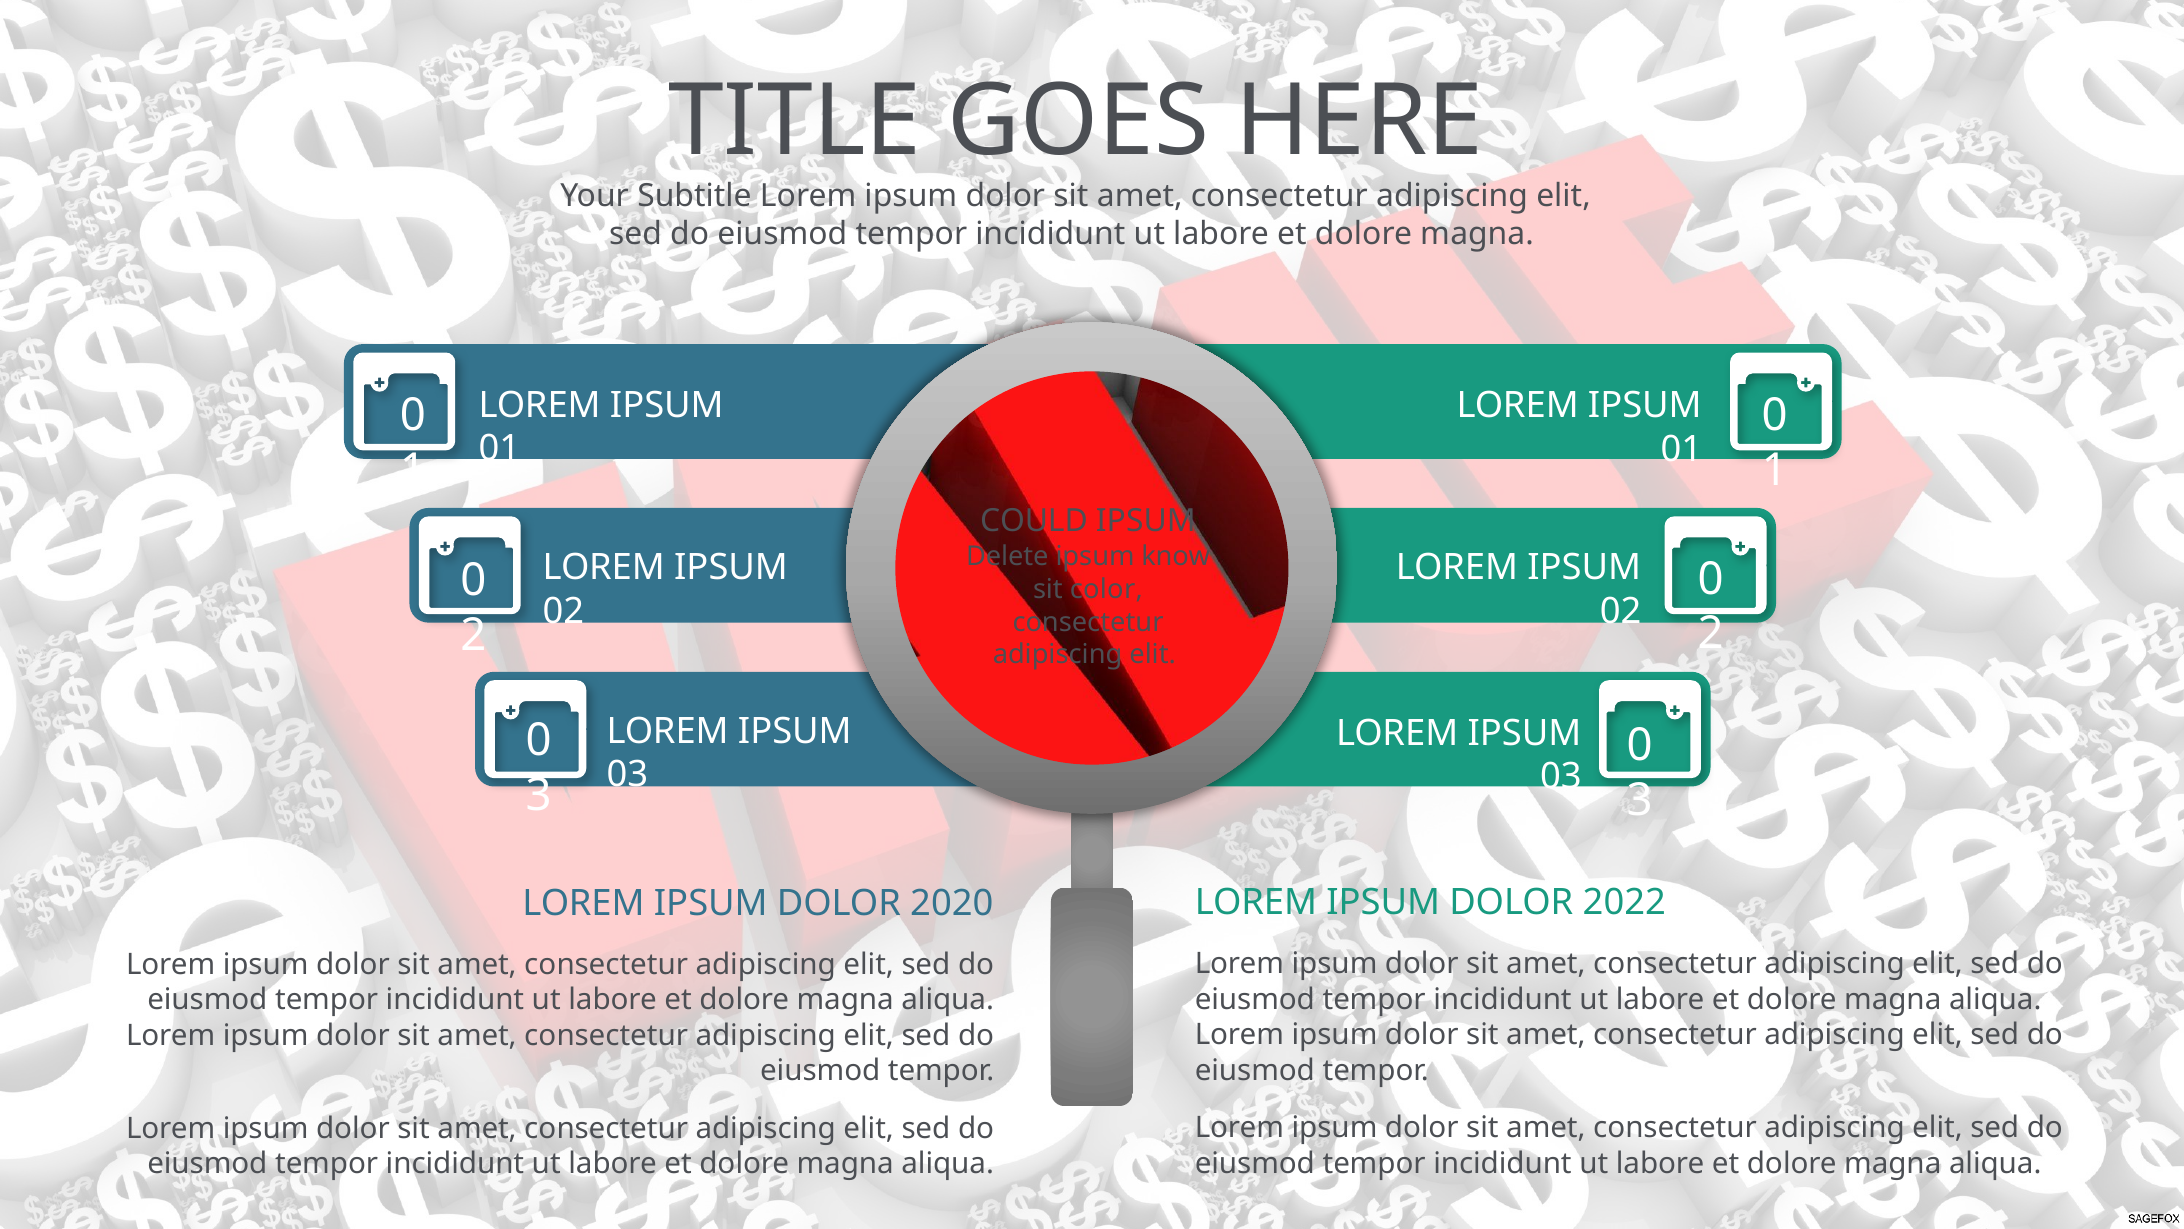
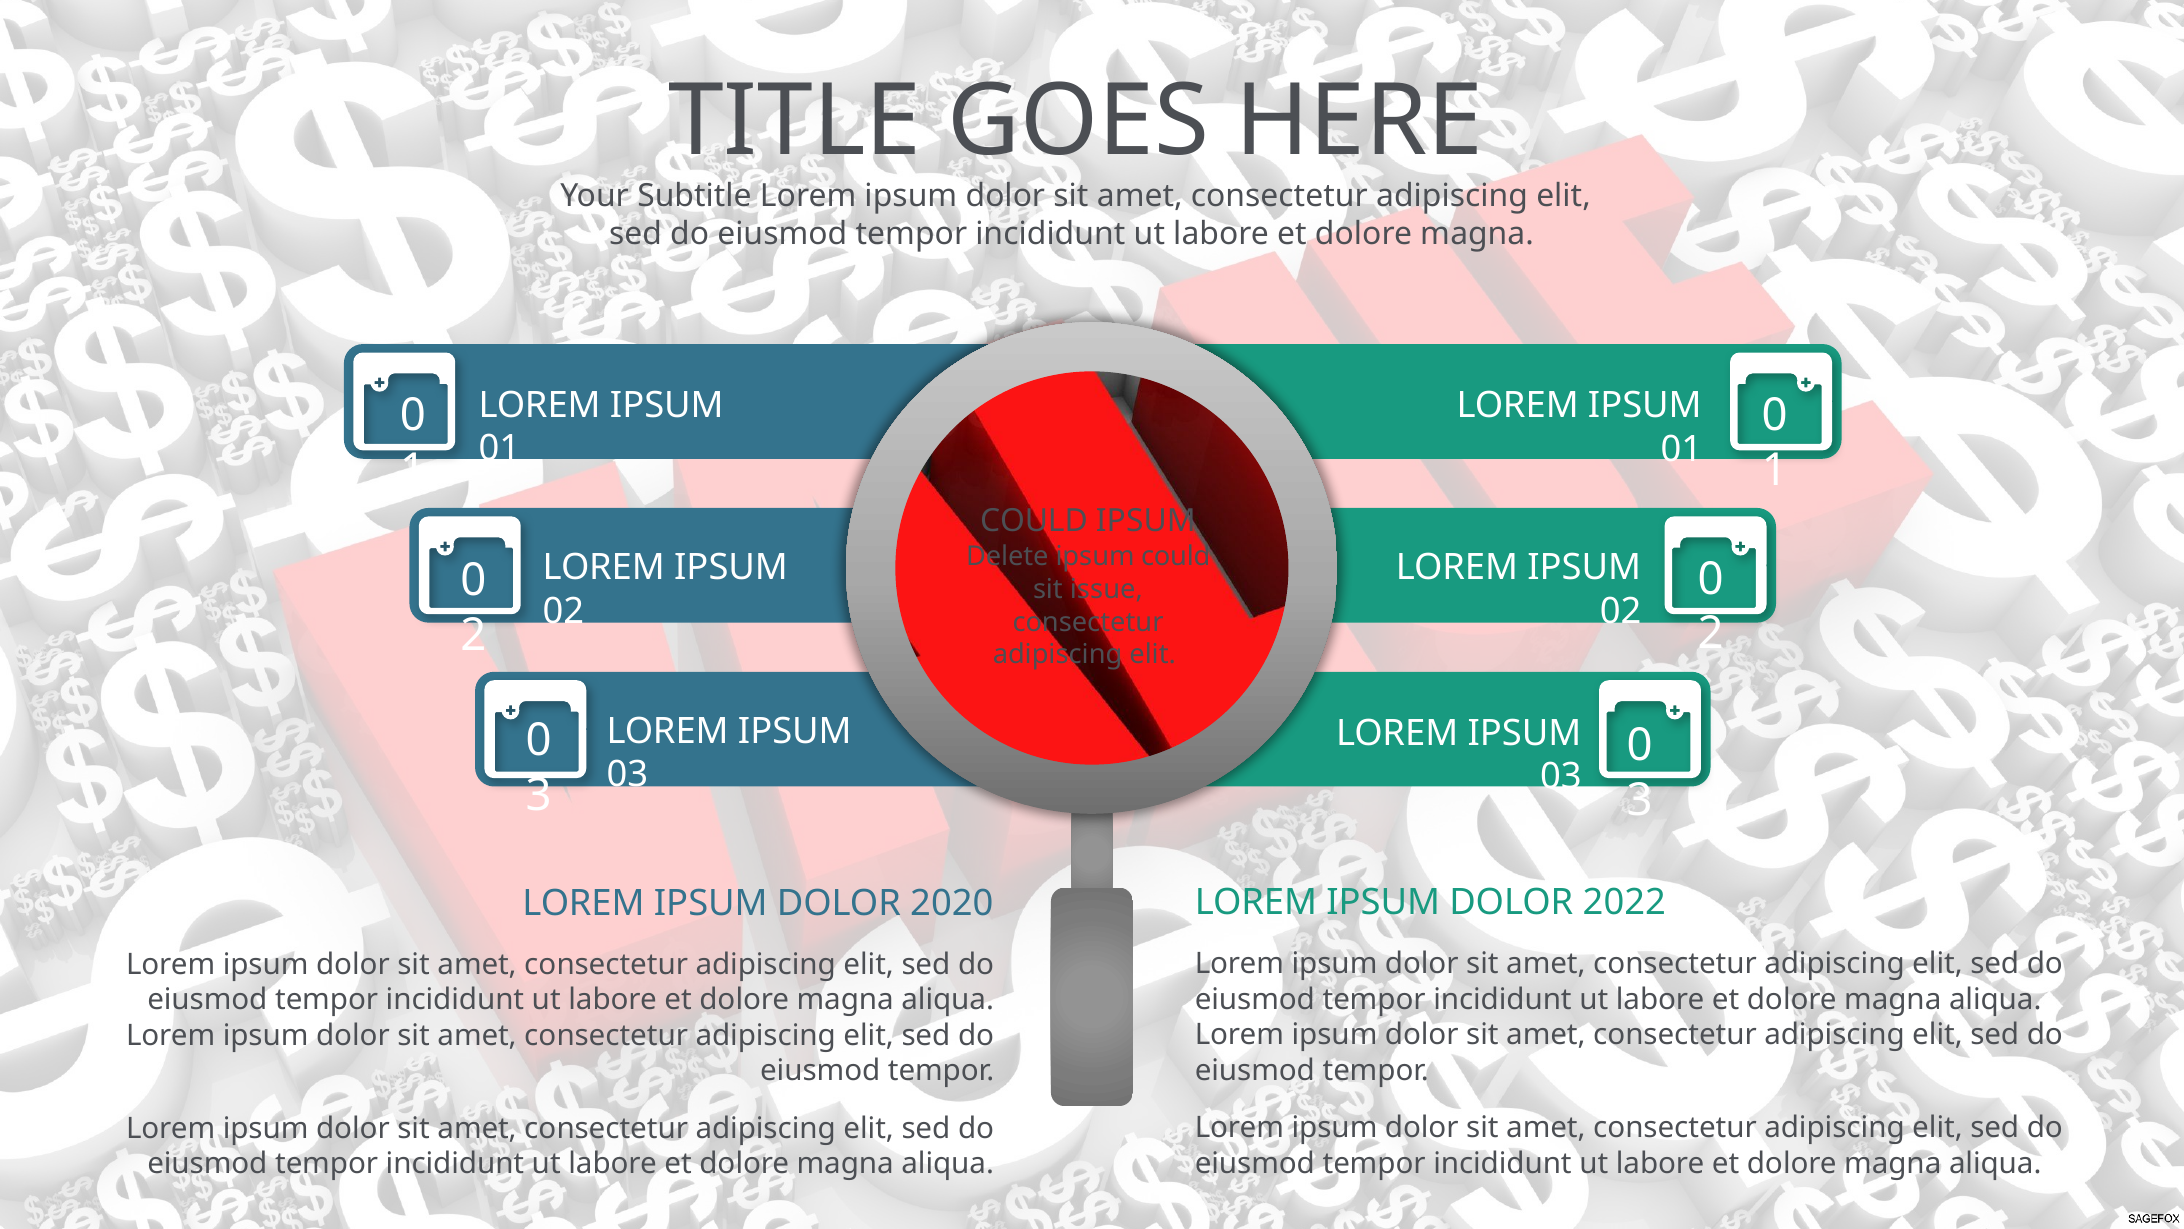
ipsum know: know -> could (1176, 556)
color: color -> issue (1106, 589)
